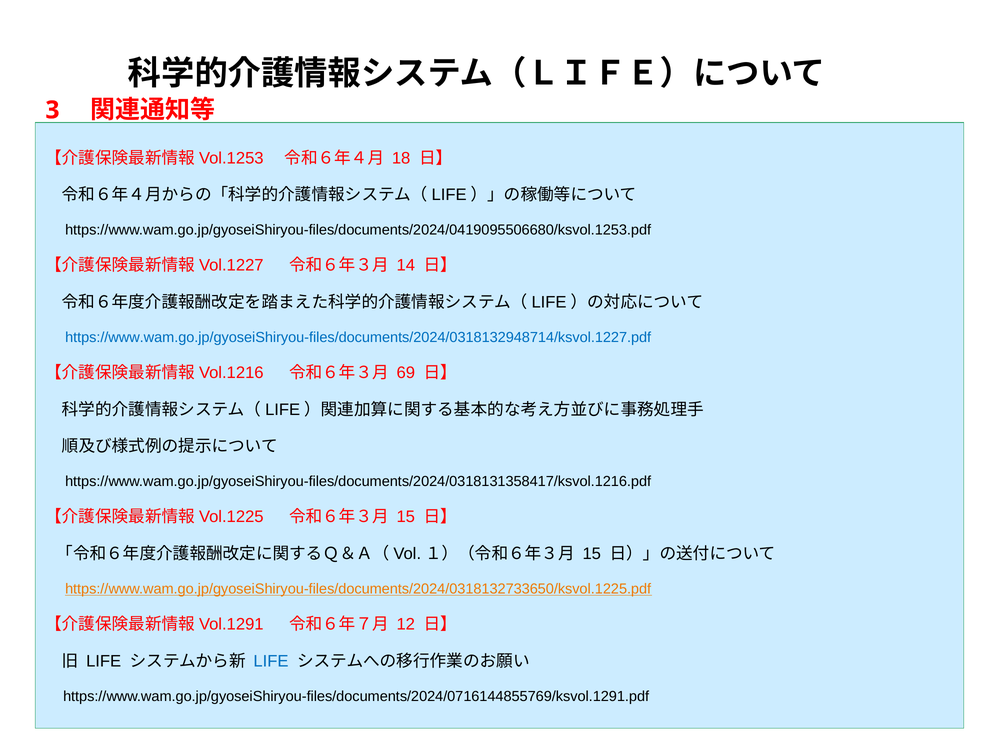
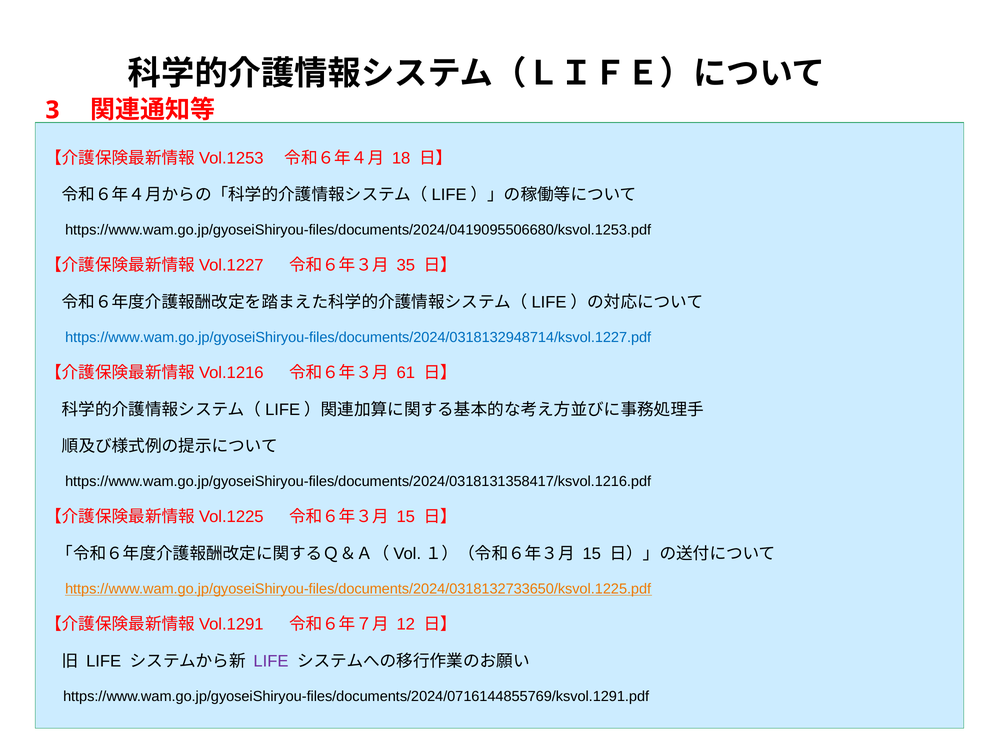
14: 14 -> 35 (406, 266)
69: 69 -> 61 (406, 373)
LIFE colour: blue -> purple (271, 661)
